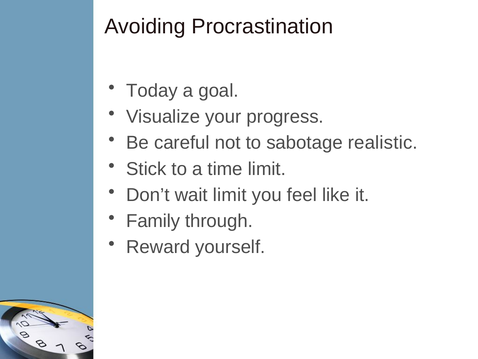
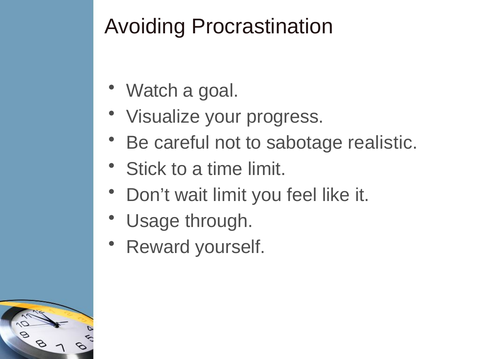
Today: Today -> Watch (152, 91)
Family: Family -> Usage (153, 221)
